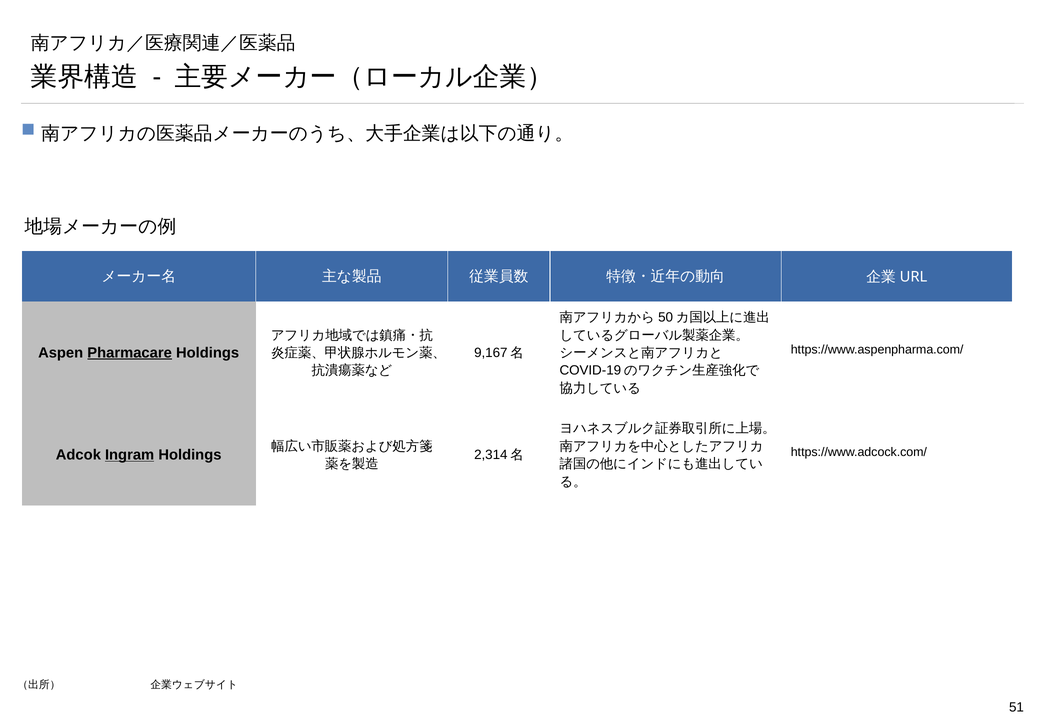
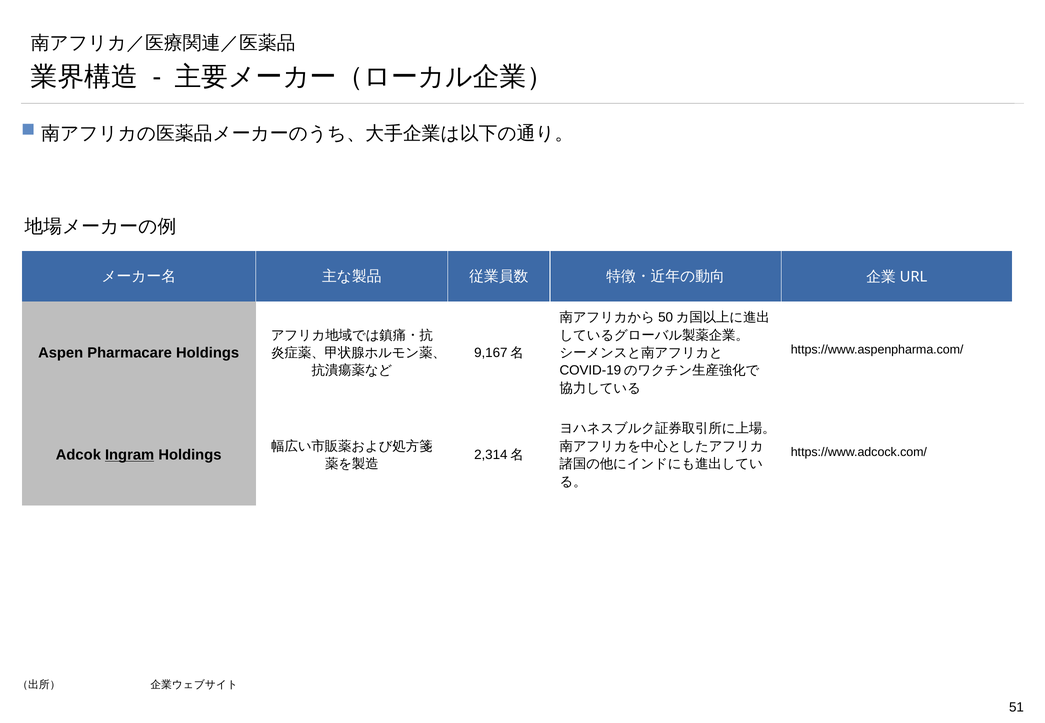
Pharmacare underline: present -> none (130, 353)
